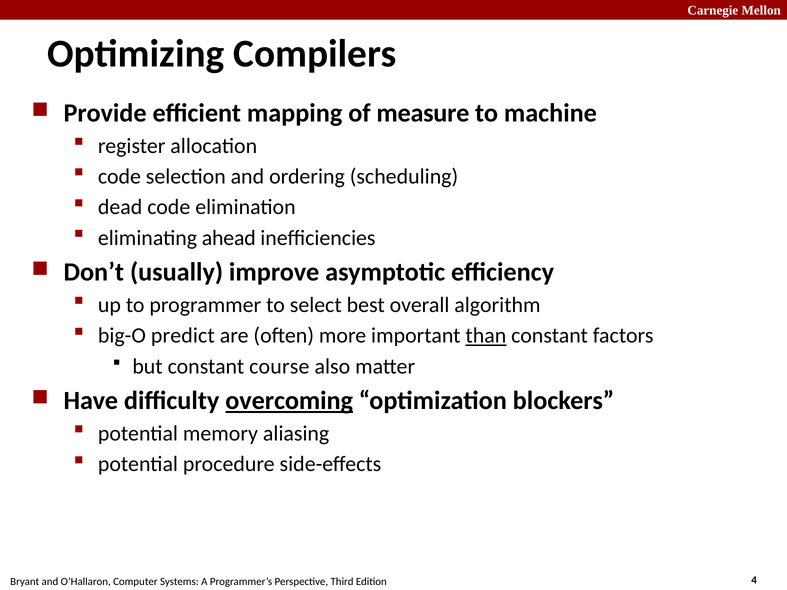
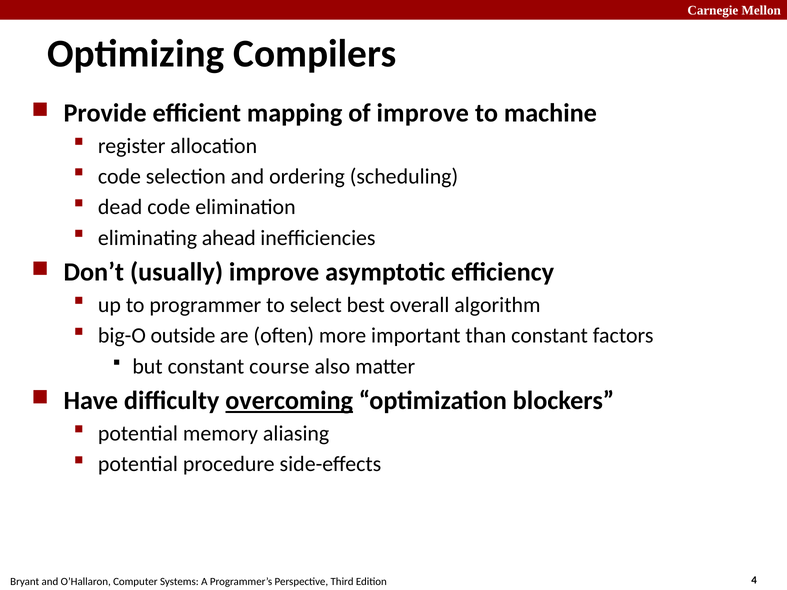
of measure: measure -> improve (423, 113)
predict: predict -> outside (183, 336)
than underline: present -> none (486, 336)
